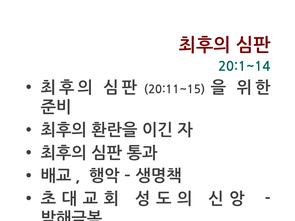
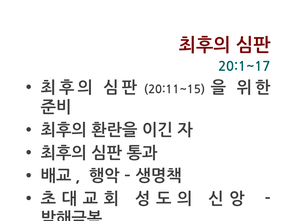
20:1~14: 20:1~14 -> 20:1~17 (244, 67)
